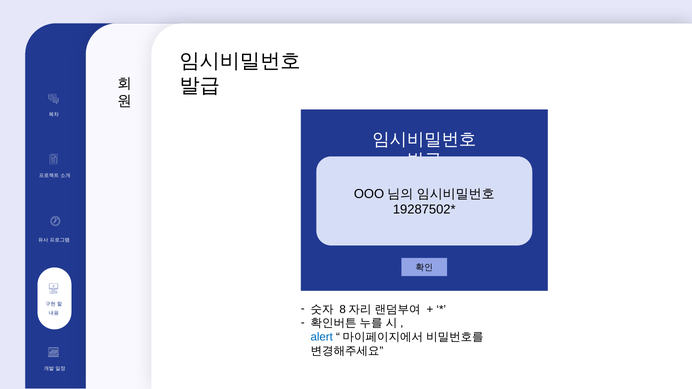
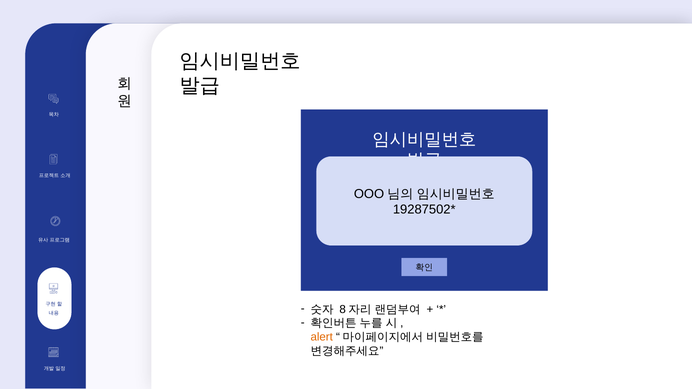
alert colour: blue -> orange (322, 337)
